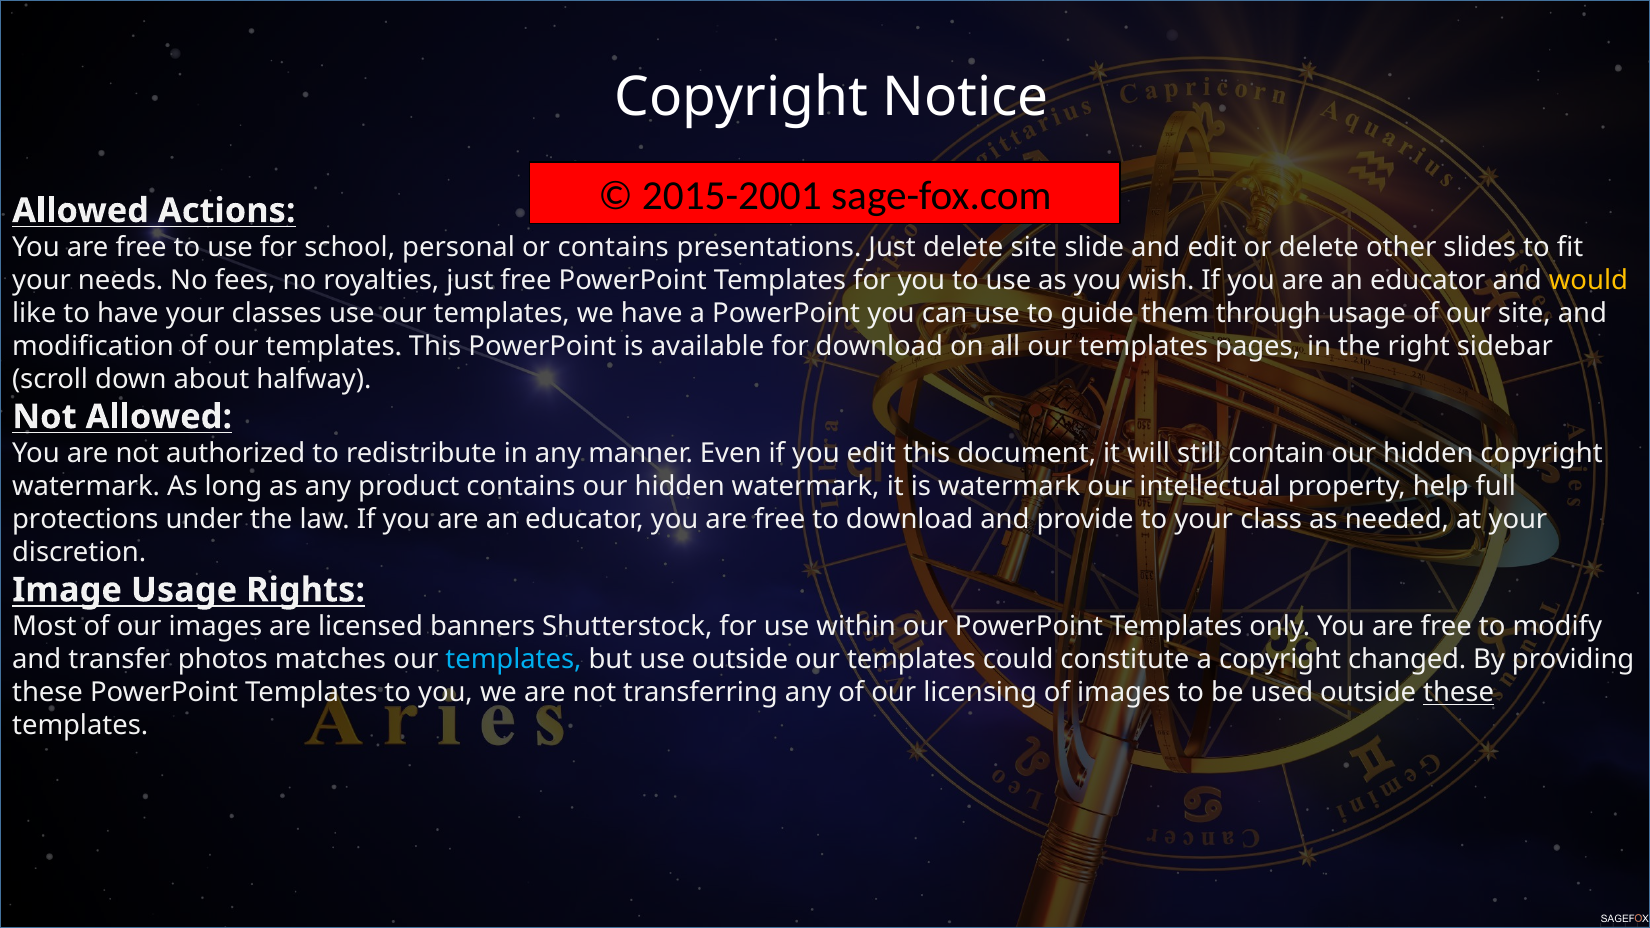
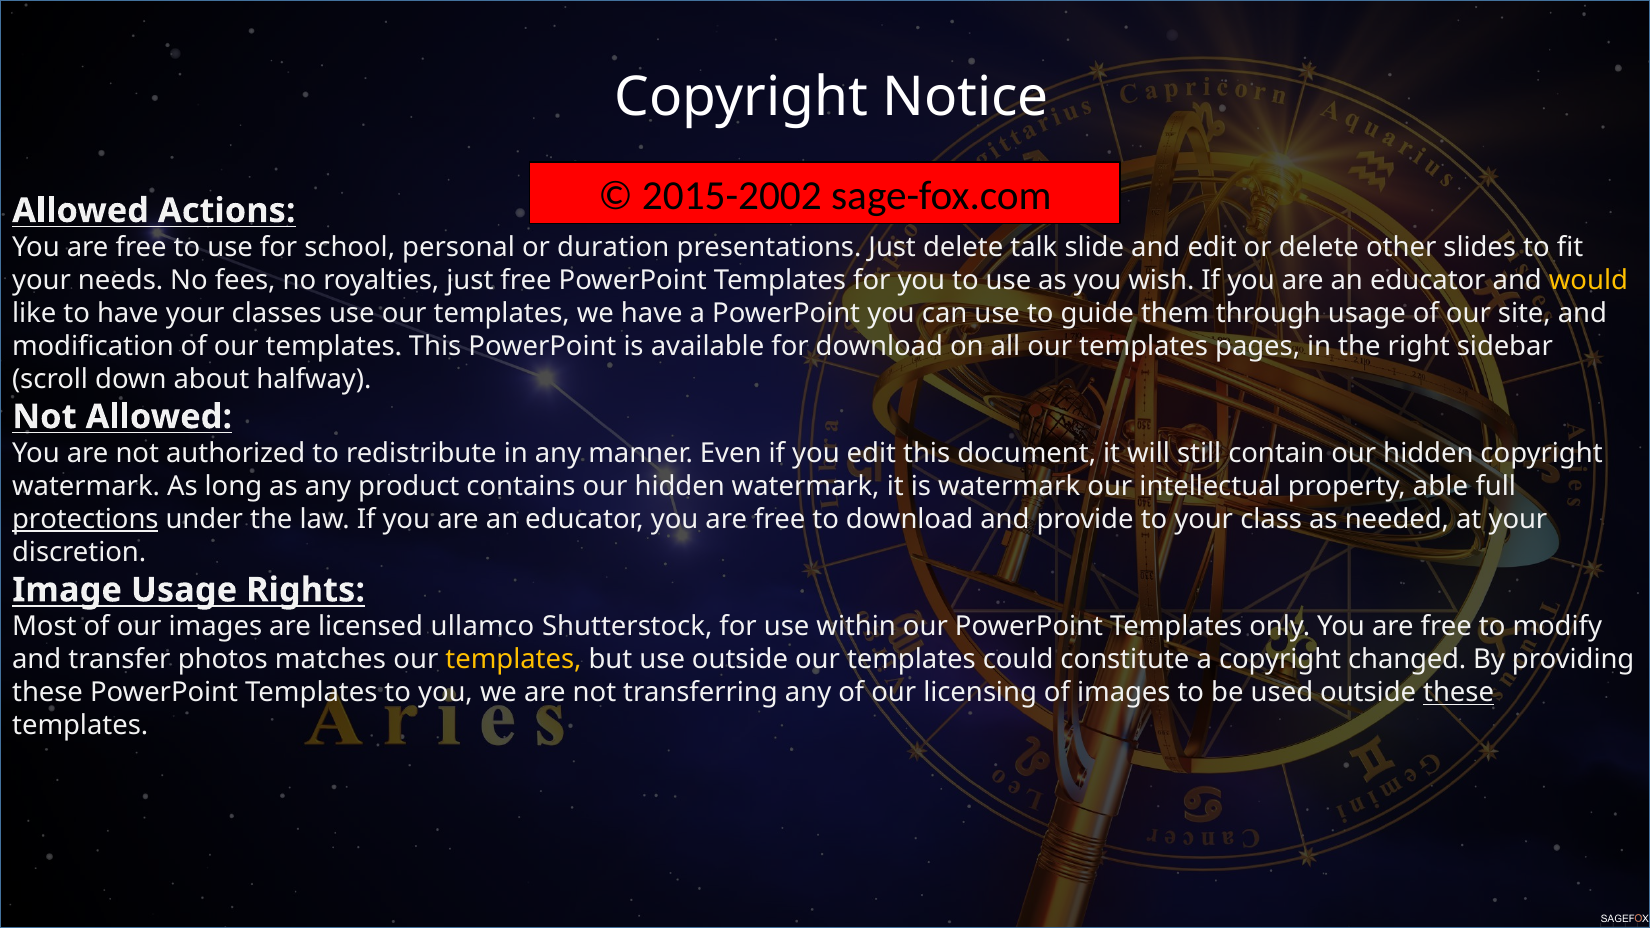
2015-2001: 2015-2001 -> 2015-2002 (732, 196)
or contains: contains -> duration (613, 247)
delete site: site -> talk (1034, 247)
help: help -> able (1441, 487)
protections underline: none -> present (85, 520)
banners: banners -> ullamco (482, 627)
templates colour: light blue -> yellow (513, 660)
